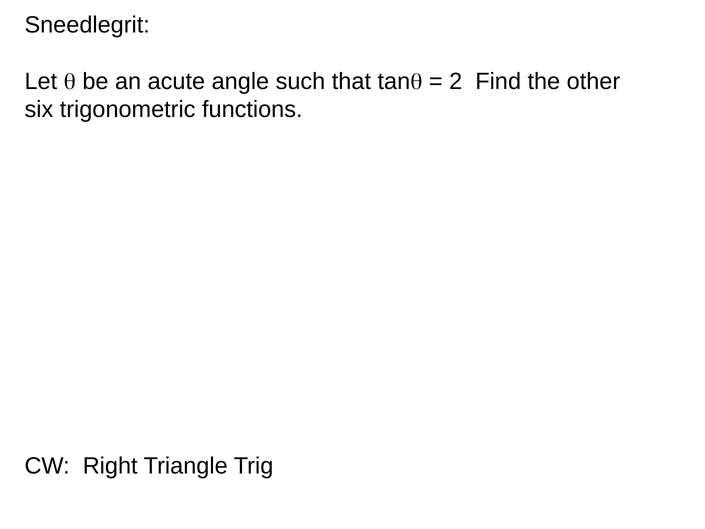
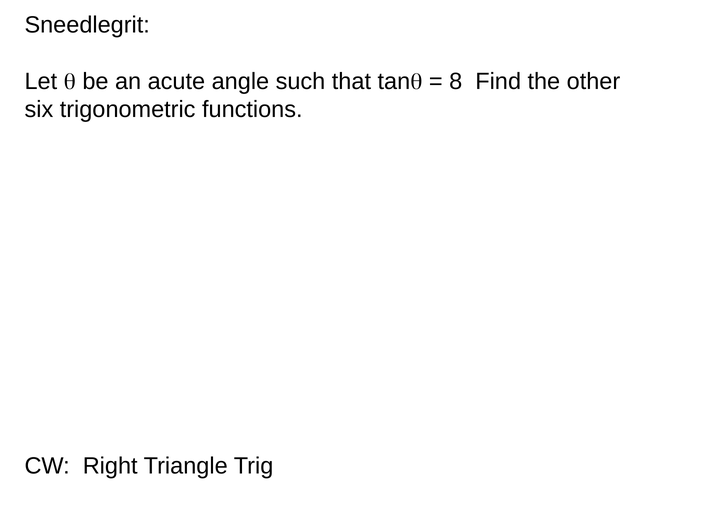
2: 2 -> 8 (456, 81)
